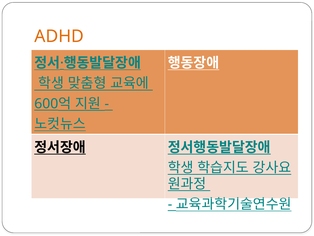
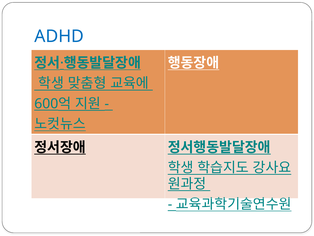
ADHD colour: orange -> blue (59, 36)
